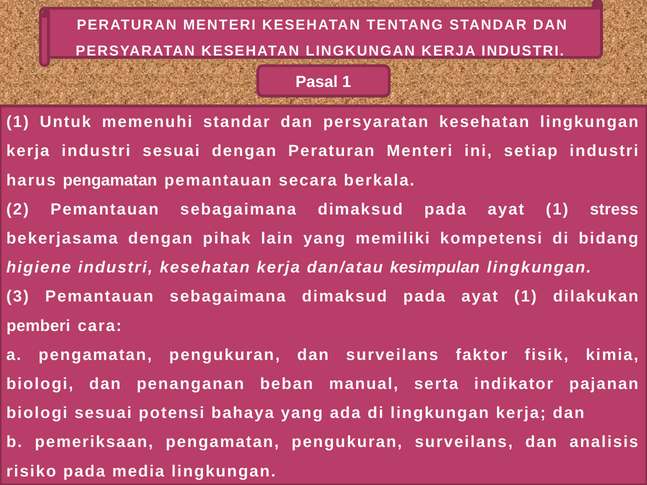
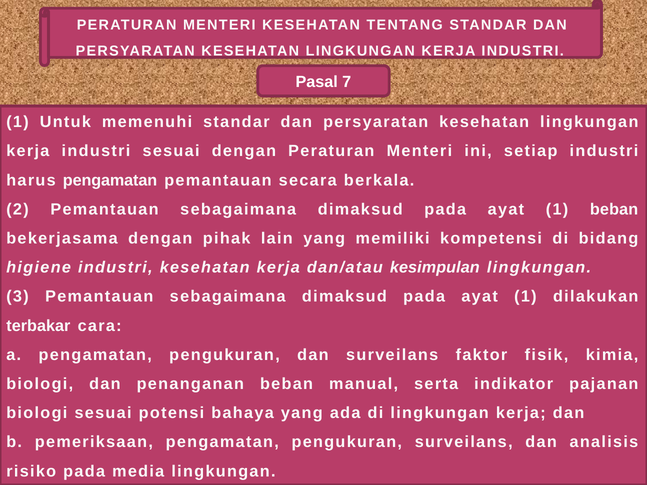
Pasal 1: 1 -> 7 (347, 82)
1 stress: stress -> beban (614, 209)
pemberi: pemberi -> terbakar (38, 326)
